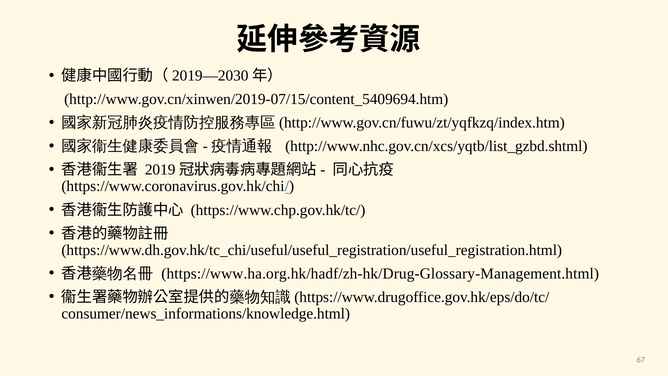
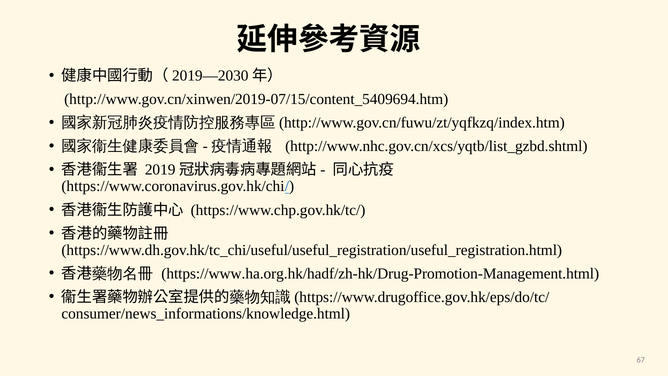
https://www.ha.org.hk/hadf/zh-hk/Drug-Glossary-Management.html: https://www.ha.org.hk/hadf/zh-hk/Drug-Glossary-Management.html -> https://www.ha.org.hk/hadf/zh-hk/Drug-Promotion-Management.html (380, 273)
